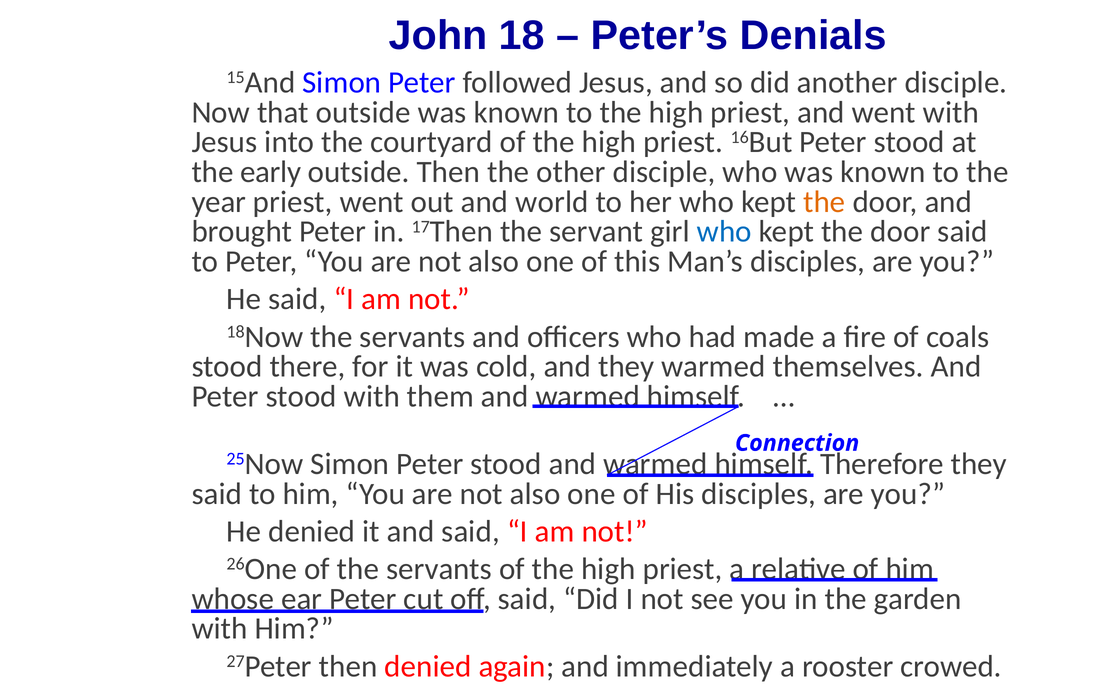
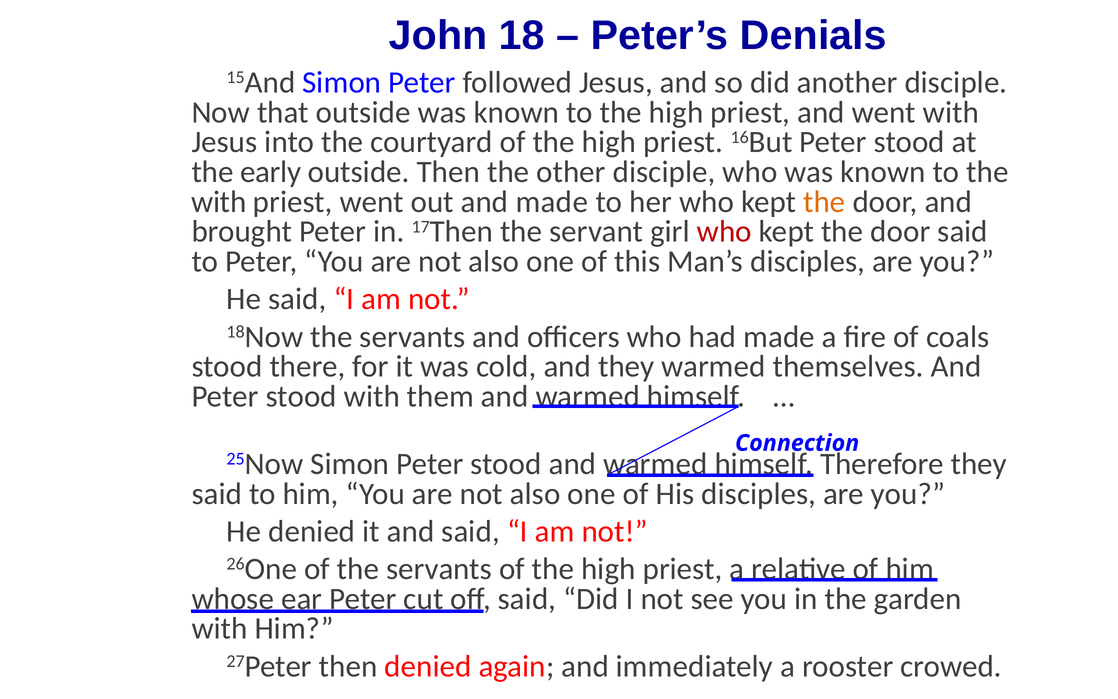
year: year -> with (219, 202)
and world: world -> made (552, 202)
who colour: blue -> red (724, 232)
